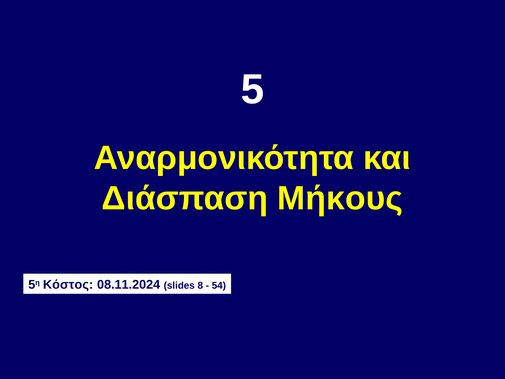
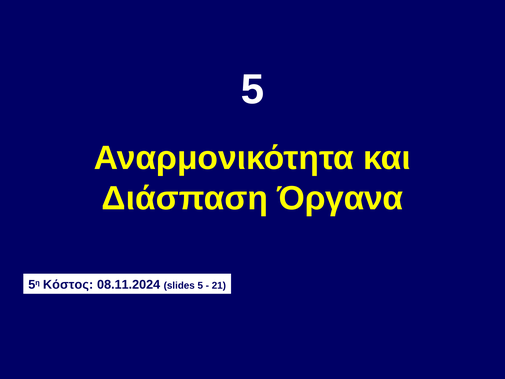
Μήκους: Μήκους -> Όργανα (340, 198)
slides 8: 8 -> 5 (200, 285)
54: 54 -> 21 (219, 285)
